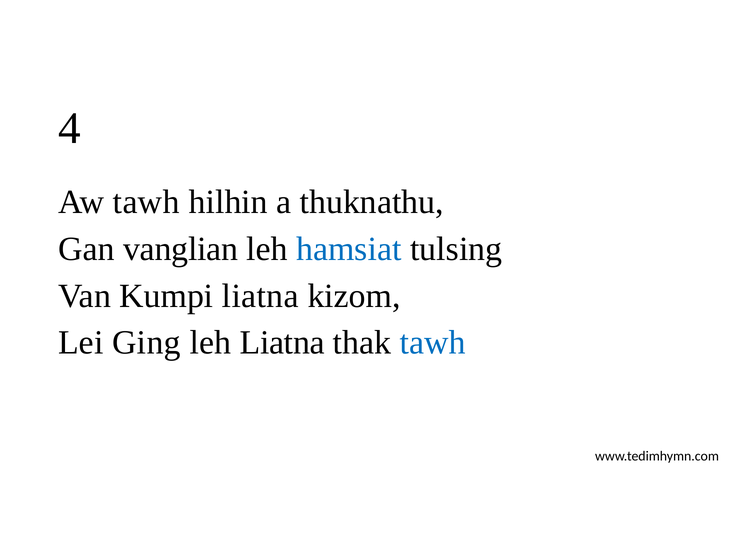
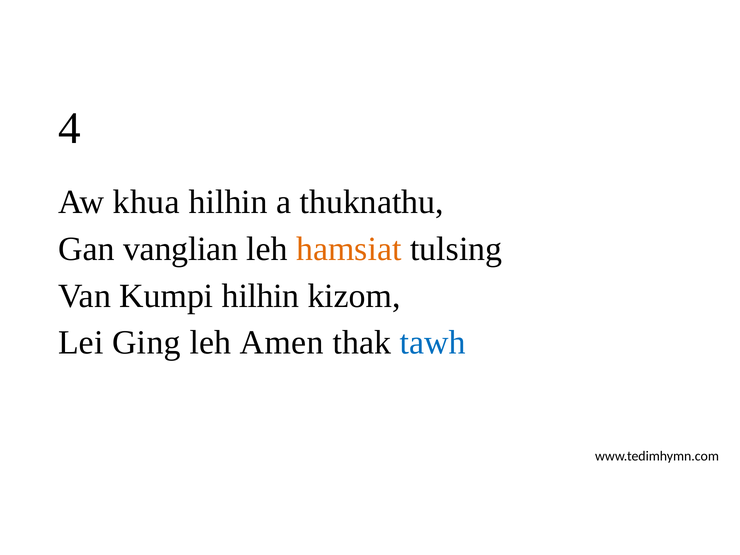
Aw tawh: tawh -> khua (146, 202)
hamsiat colour: blue -> orange (349, 249)
Kumpi liatna: liatna -> hilhin (261, 296)
leh Liatna: Liatna -> Amen (282, 343)
